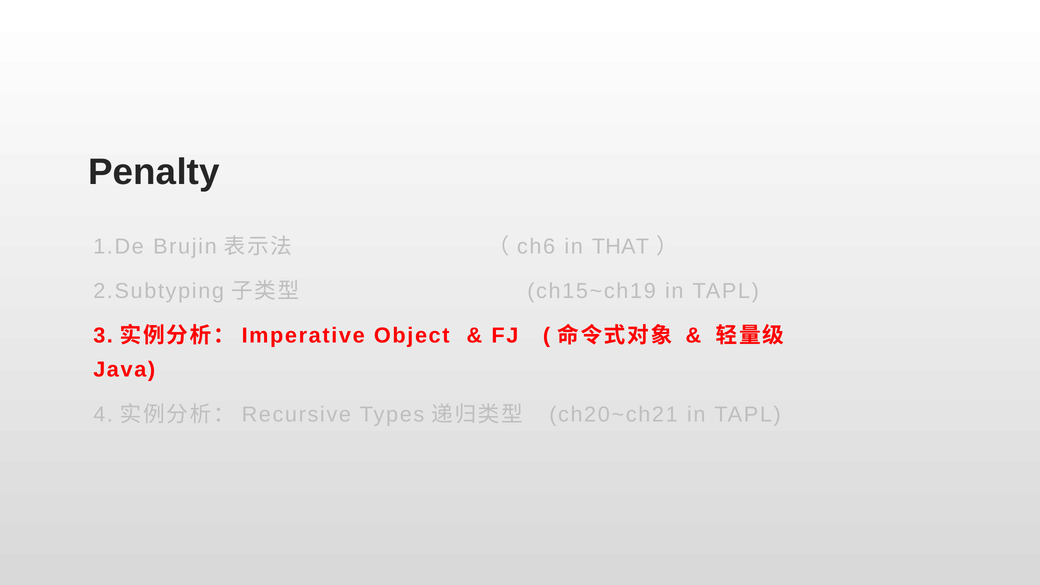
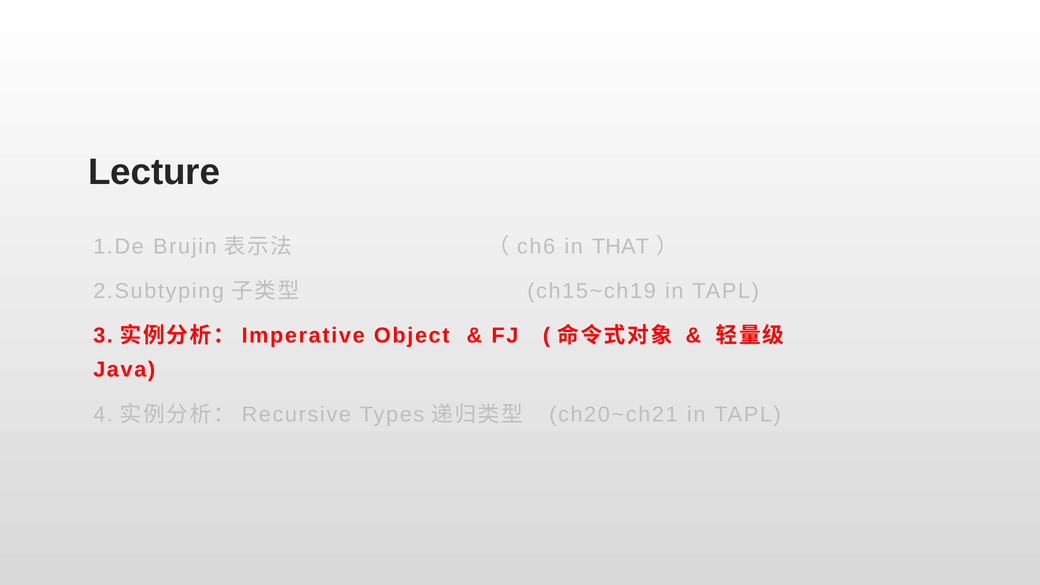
Penalty: Penalty -> Lecture (154, 172)
